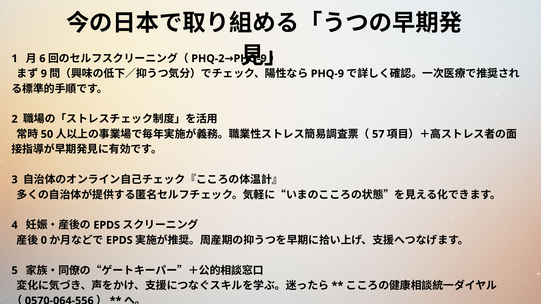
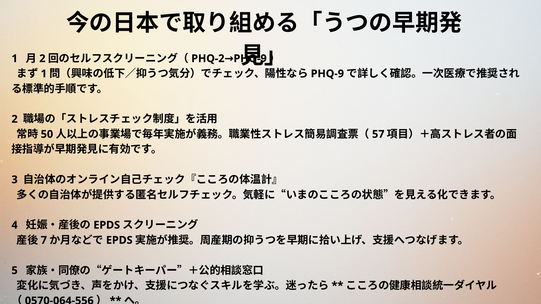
6: 6 -> 2 (42, 59)
9: 9 -> 1 (44, 74)
0: 0 -> 7 (44, 240)
